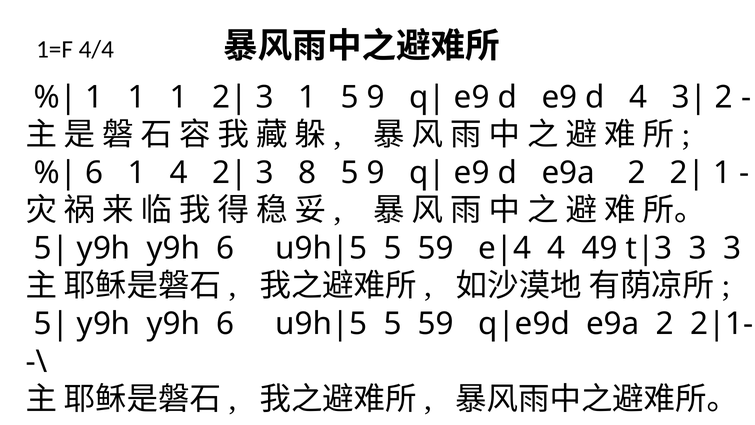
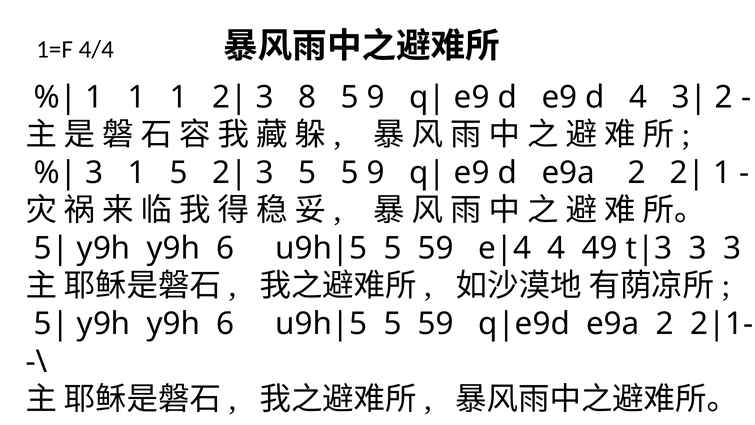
3 1: 1 -> 8 (307, 97)
6: 6 -> 3 (94, 173)
1 4: 4 -> 5 (179, 173)
3 8: 8 -> 5 (307, 173)
